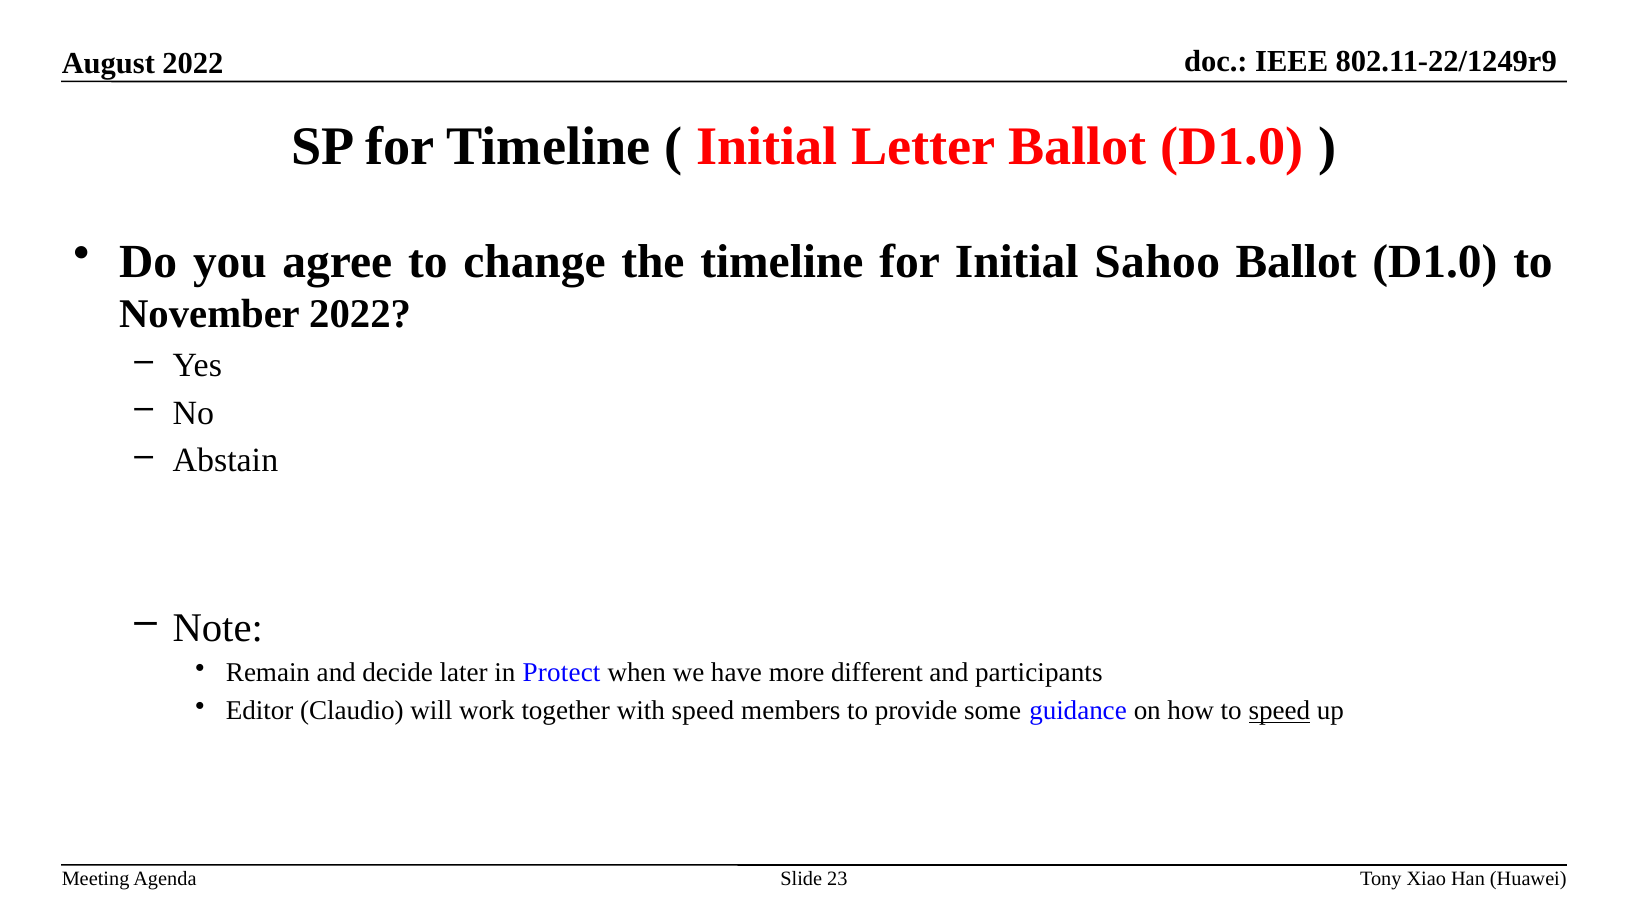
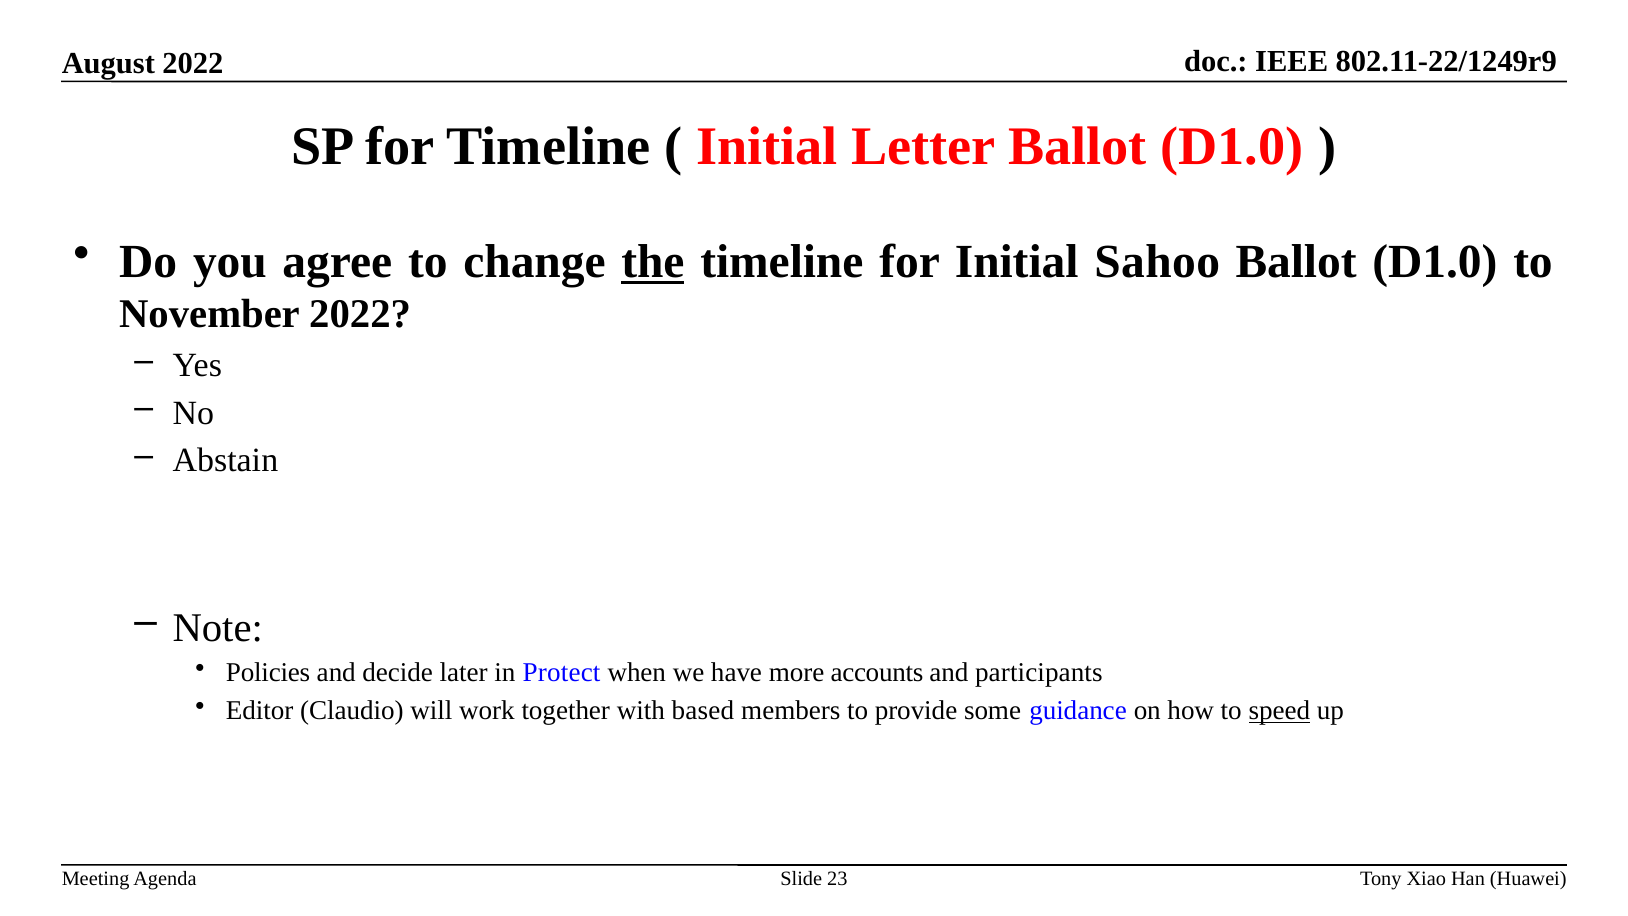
the underline: none -> present (653, 262)
Remain: Remain -> Policies (268, 673)
different: different -> accounts (877, 673)
with speed: speed -> based (703, 711)
